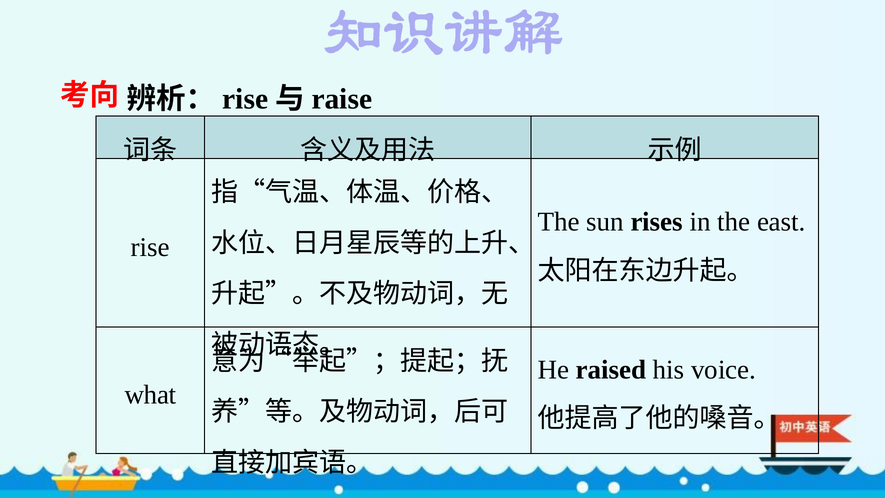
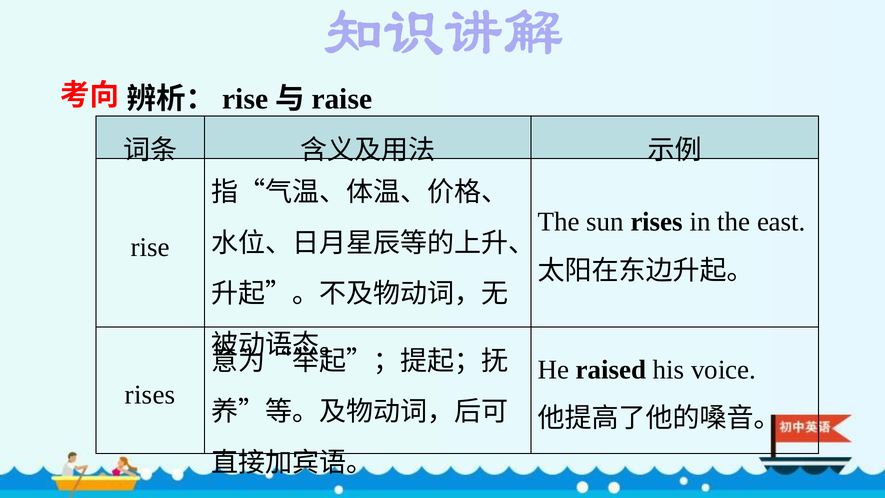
what: what -> rises (150, 395)
